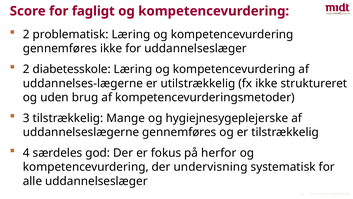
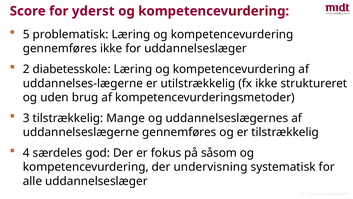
fagligt: fagligt -> yderst (93, 11)
2: 2 -> 5 (26, 34)
hygiejnesygeplejerske: hygiejnesygeplejerske -> uddannelseslægernes (227, 118)
herfor: herfor -> såsom (219, 153)
